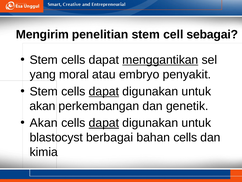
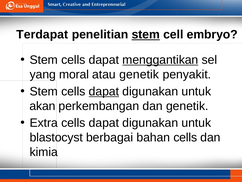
Mengirim: Mengirim -> Terdapat (42, 34)
stem underline: none -> present (146, 34)
sebagai: sebagai -> embryo (212, 34)
atau embryo: embryo -> genetik (139, 74)
Akan: Akan -> Extra (44, 123)
dapat underline: present -> none (104, 123)
